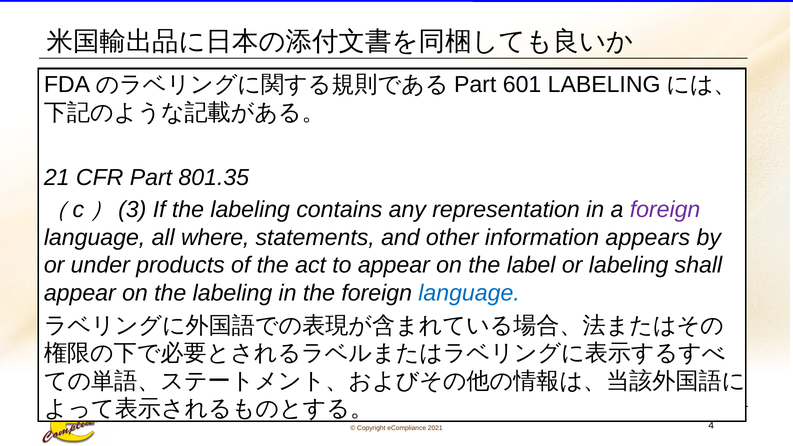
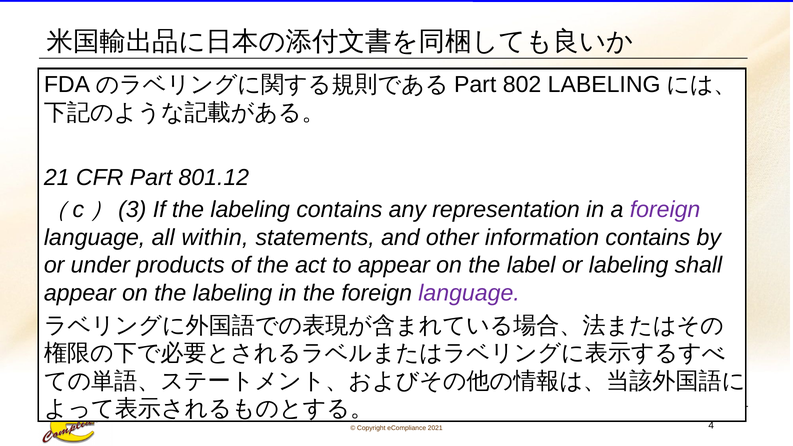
601: 601 -> 802 (522, 85)
801.35: 801.35 -> 801.12 (214, 177)
where: where -> within (215, 238)
information appears: appears -> contains (648, 238)
language colour: blue -> purple (469, 293)
